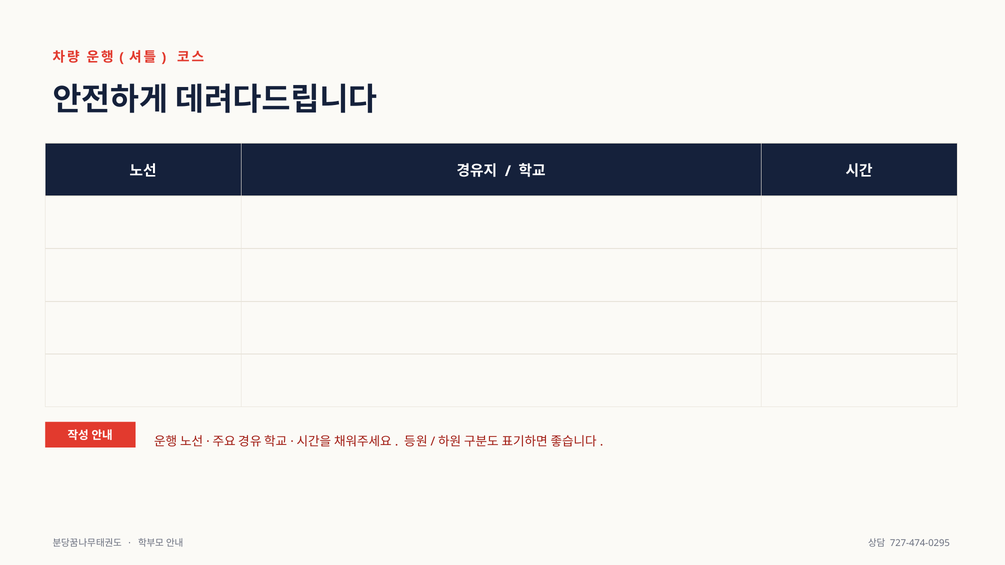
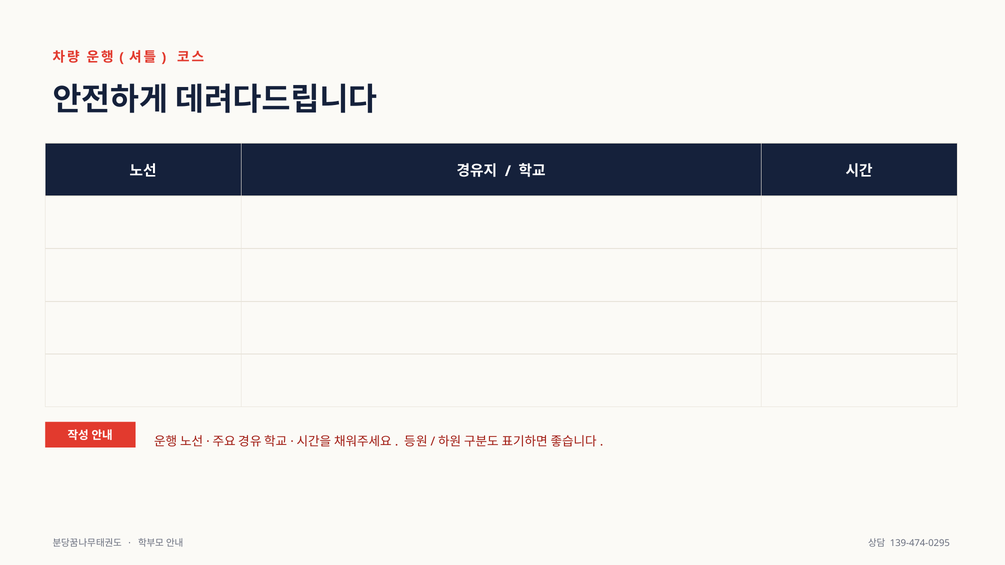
727-474-0295: 727-474-0295 -> 139-474-0295 (920, 543)
